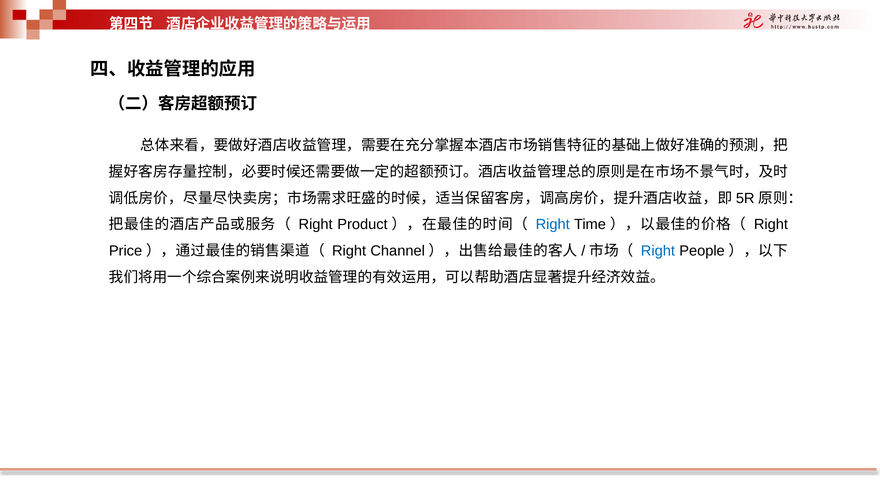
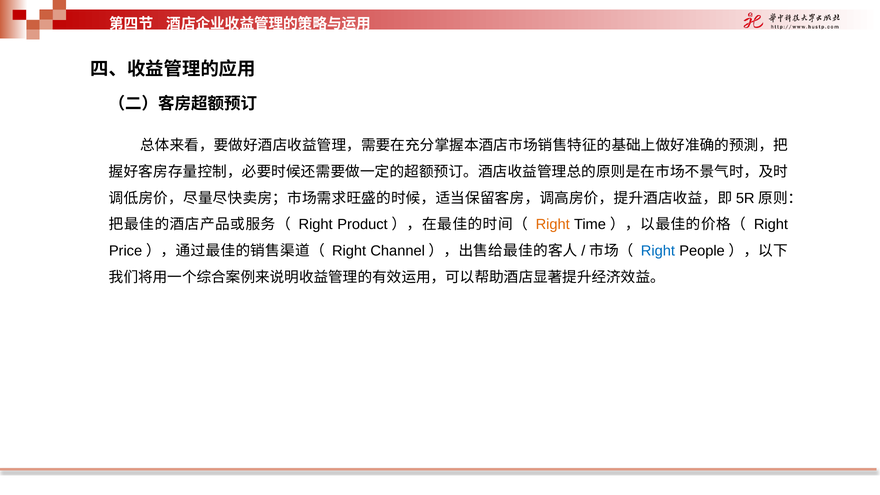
Right colour: blue -> orange (553, 225)
